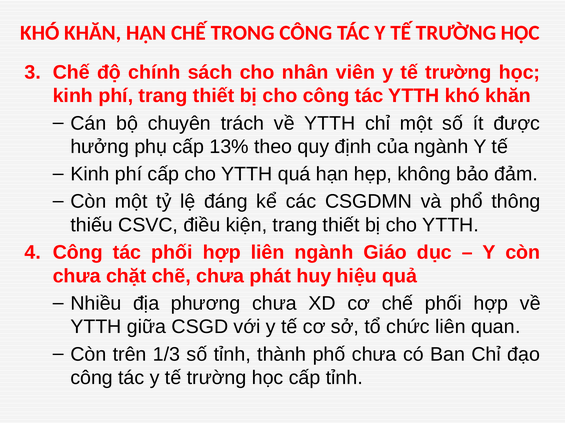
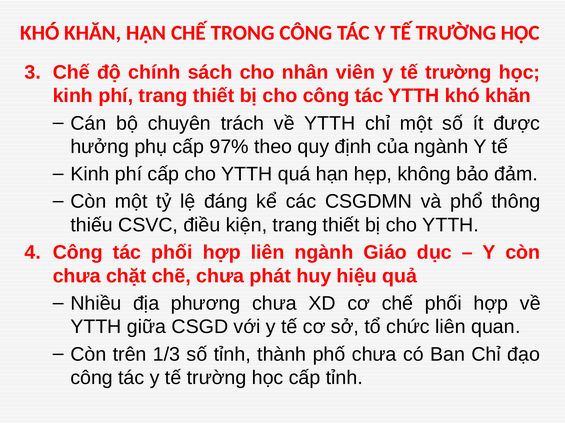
13%: 13% -> 97% (229, 147)
